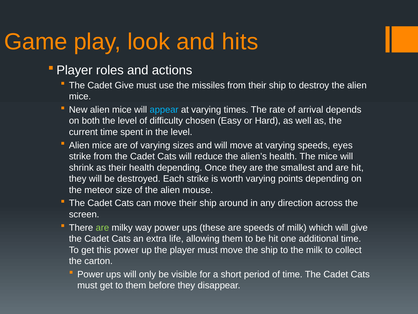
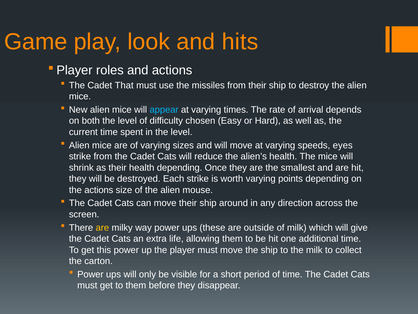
Cadet Give: Give -> That (124, 85)
the meteor: meteor -> actions (99, 190)
are colour: light green -> yellow (102, 227)
are speeds: speeds -> outside (259, 227)
